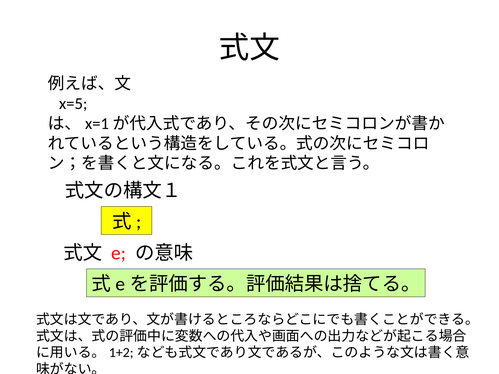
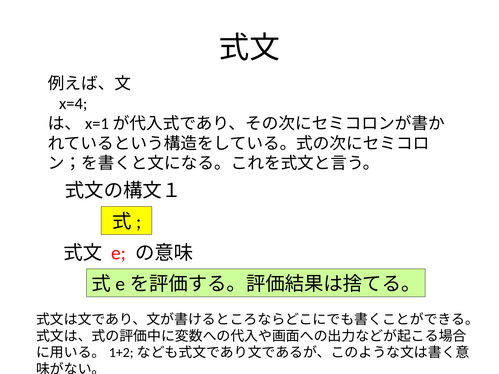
x=5: x=5 -> x=4 (73, 104)
